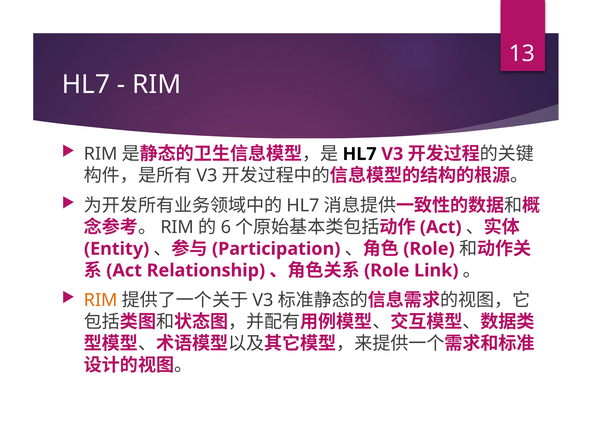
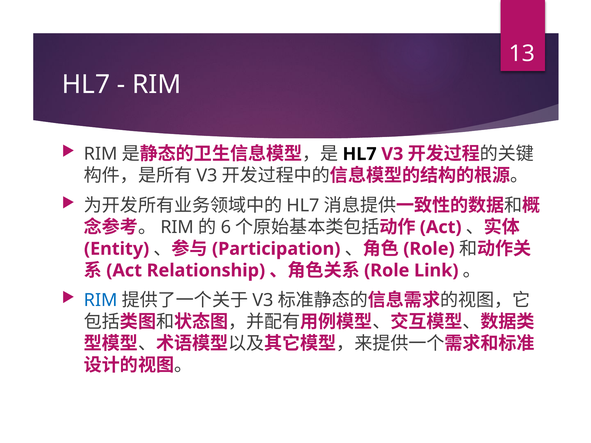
RIM colour: orange -> blue (101, 301)
